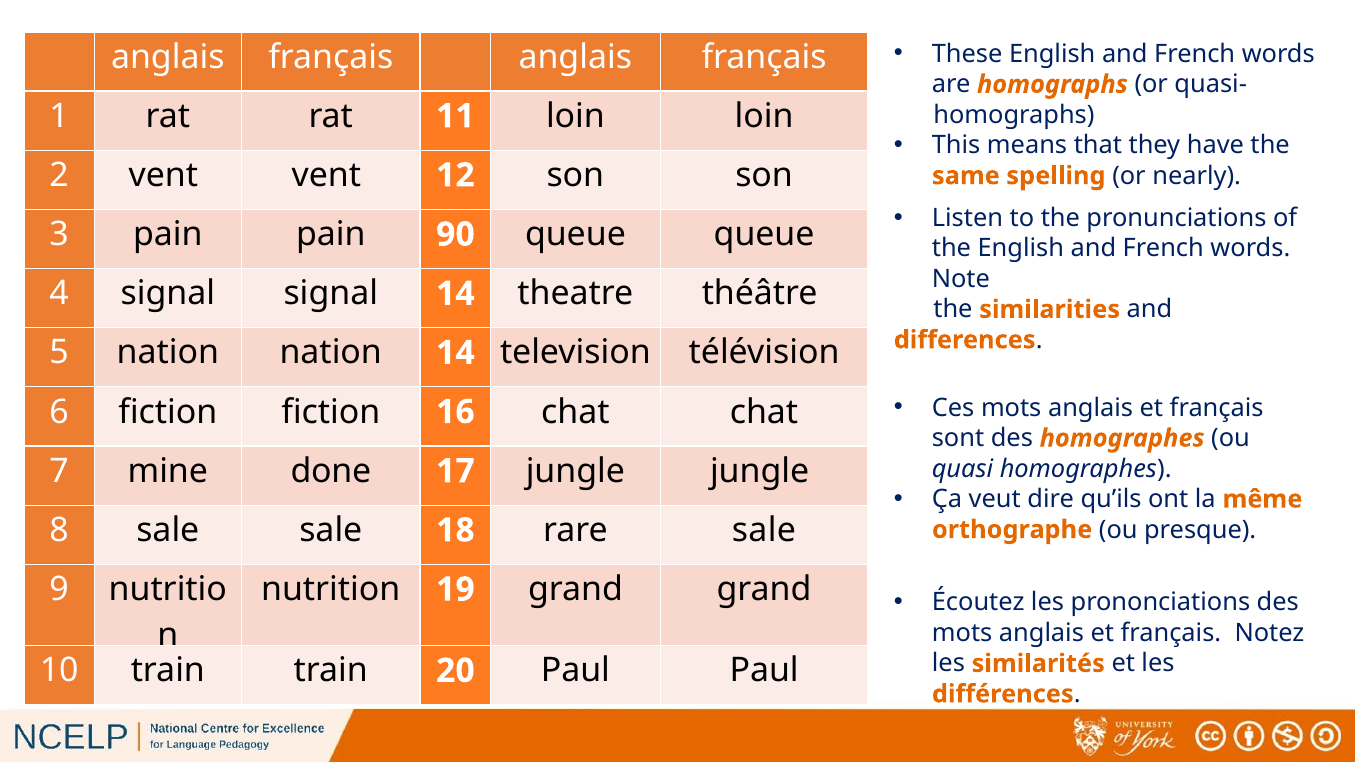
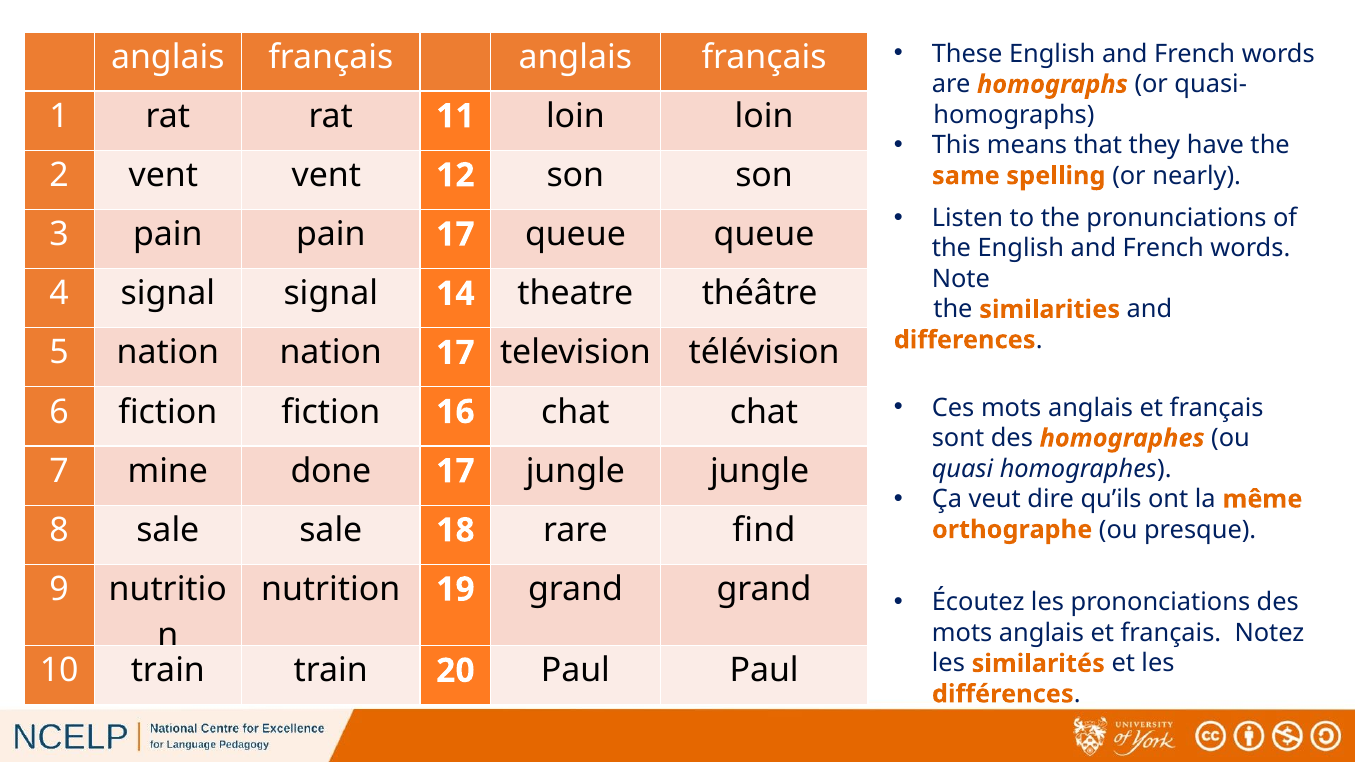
pain 90: 90 -> 17 (455, 235)
nation 14: 14 -> 17 (455, 353)
rare sale: sale -> find (764, 530)
